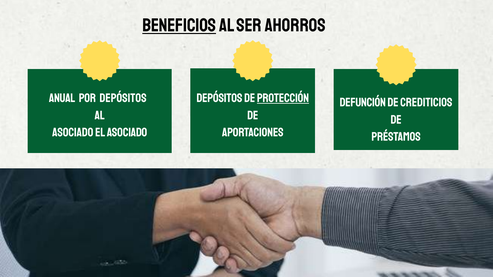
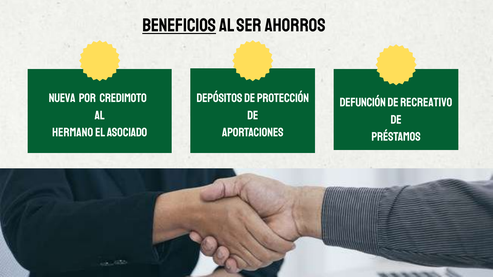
ANUAL: ANUAL -> NUEVA (62, 98)
POR DEPÓSITOS: DEPÓSITOS -> CREDIMOTO (123, 98)
PROTECCIÓN underline: present -> none (283, 98)
CREDITICIOS: CREDITICIOS -> RECREATIVO (426, 103)
ASOCIADO: ASOCIADO -> HERMANO (73, 133)
